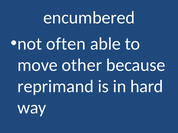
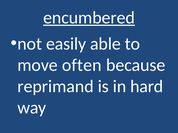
encumbered underline: none -> present (89, 18)
often: often -> easily (66, 44)
other: other -> often (82, 65)
